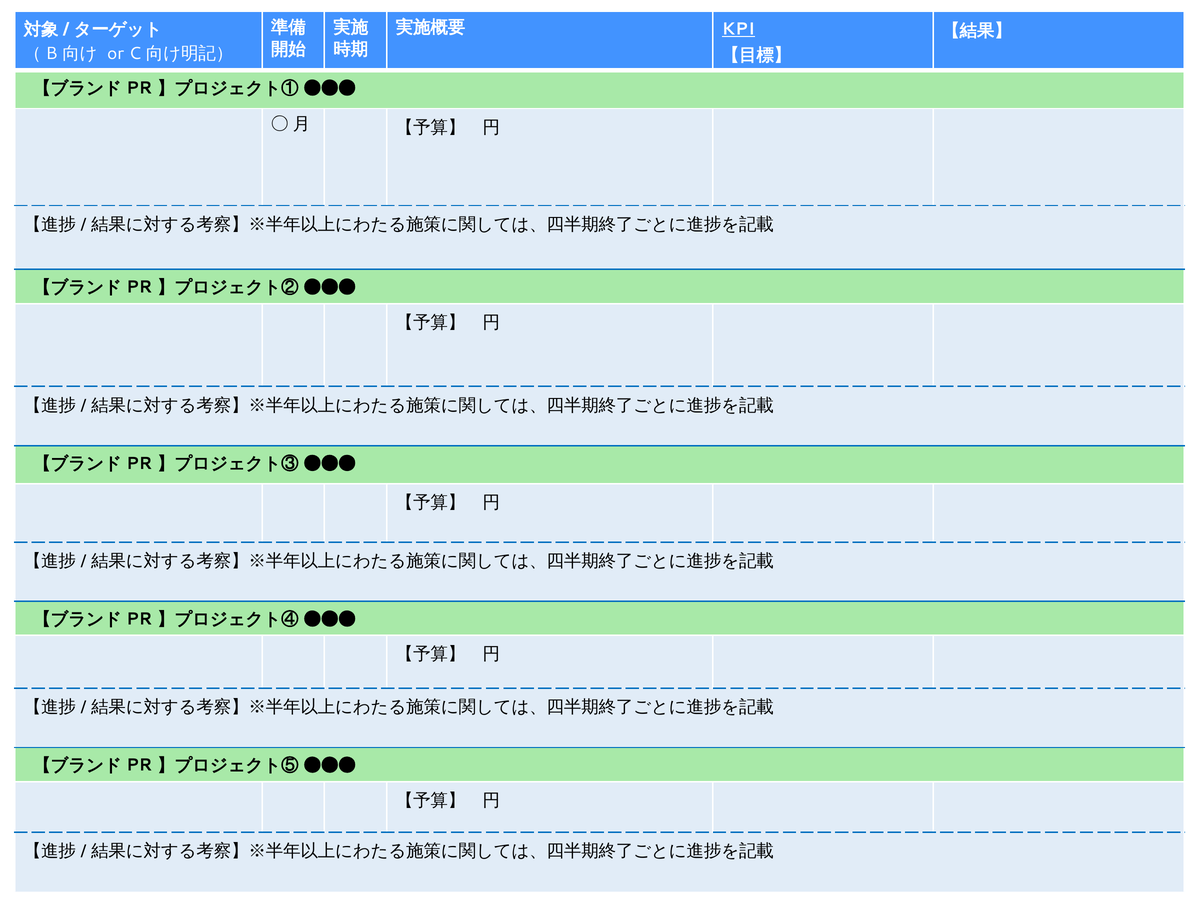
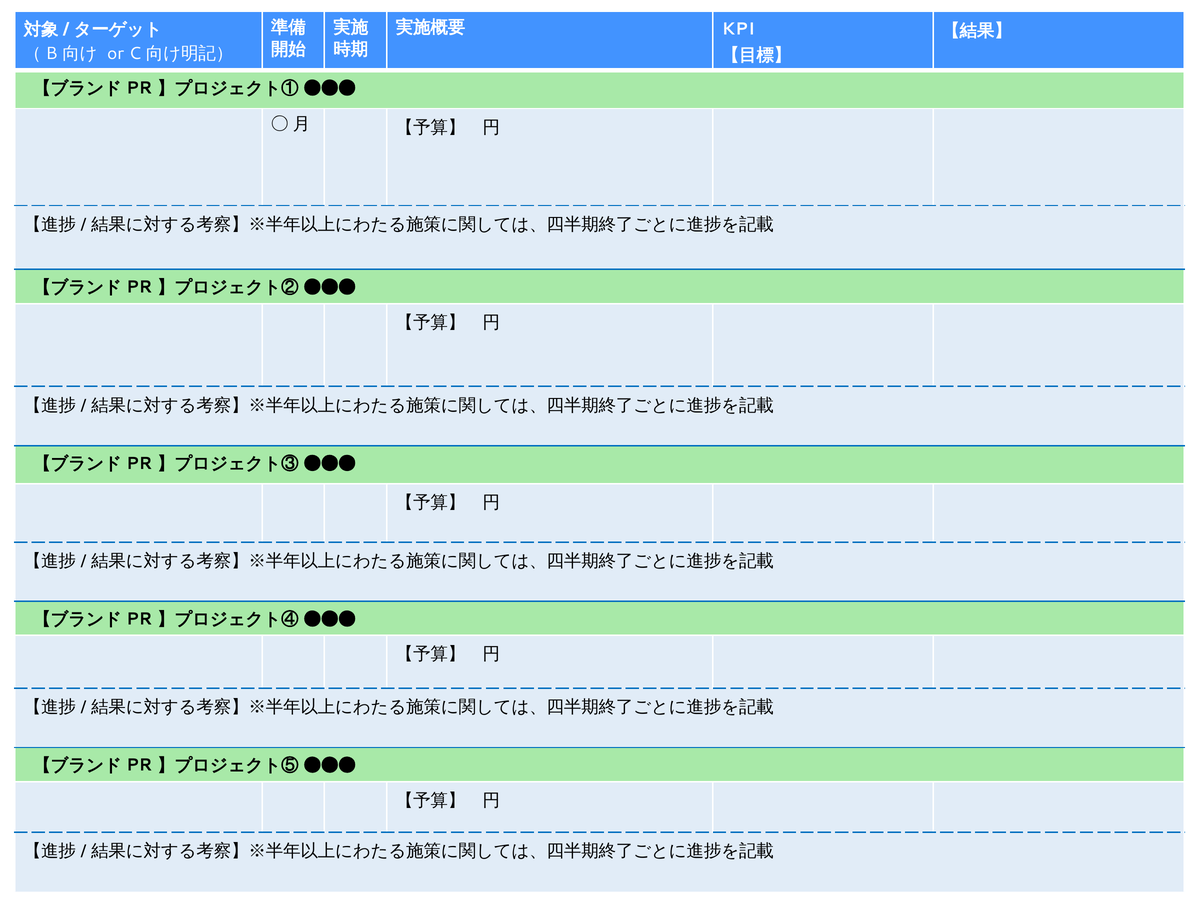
KPI underline: present -> none (738, 29)
